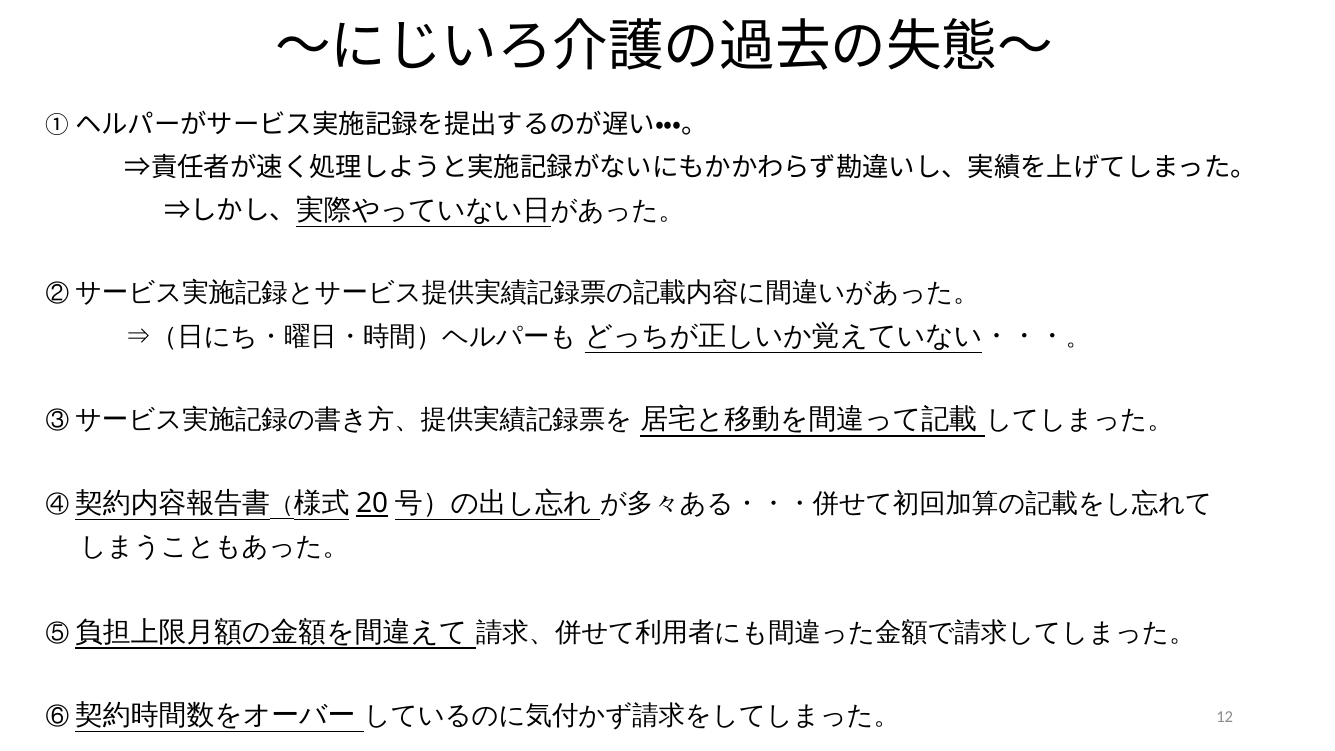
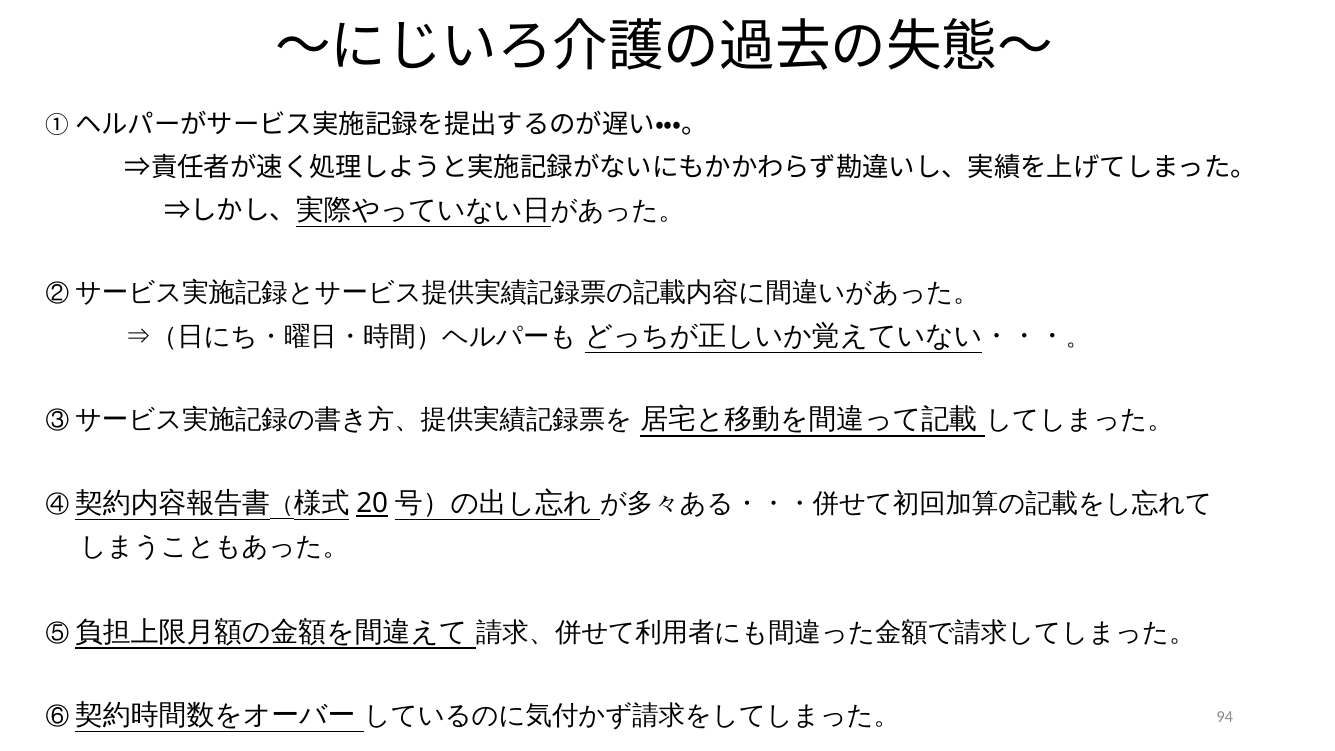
12: 12 -> 94 (1225, 717)
